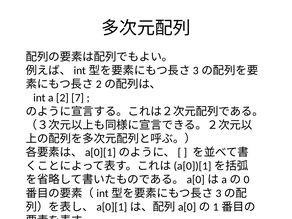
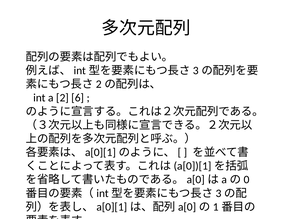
7: 7 -> 6 (78, 98)
